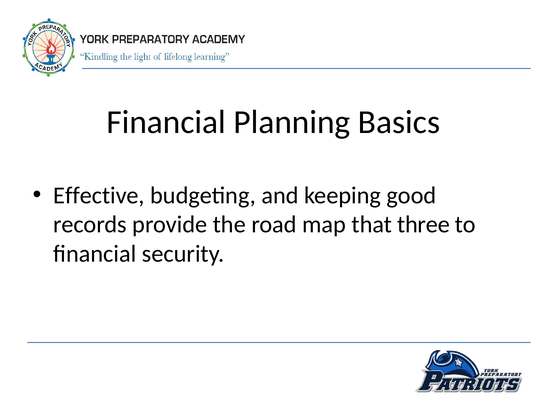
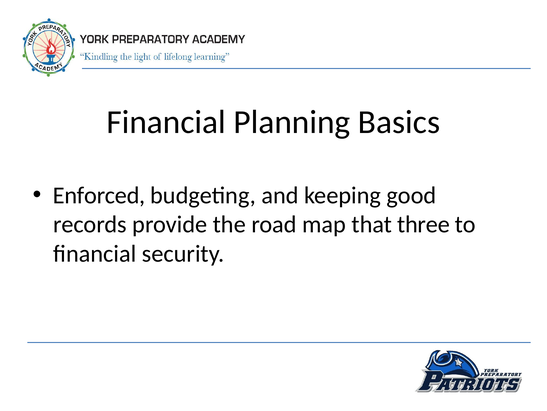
Effective: Effective -> Enforced (99, 195)
